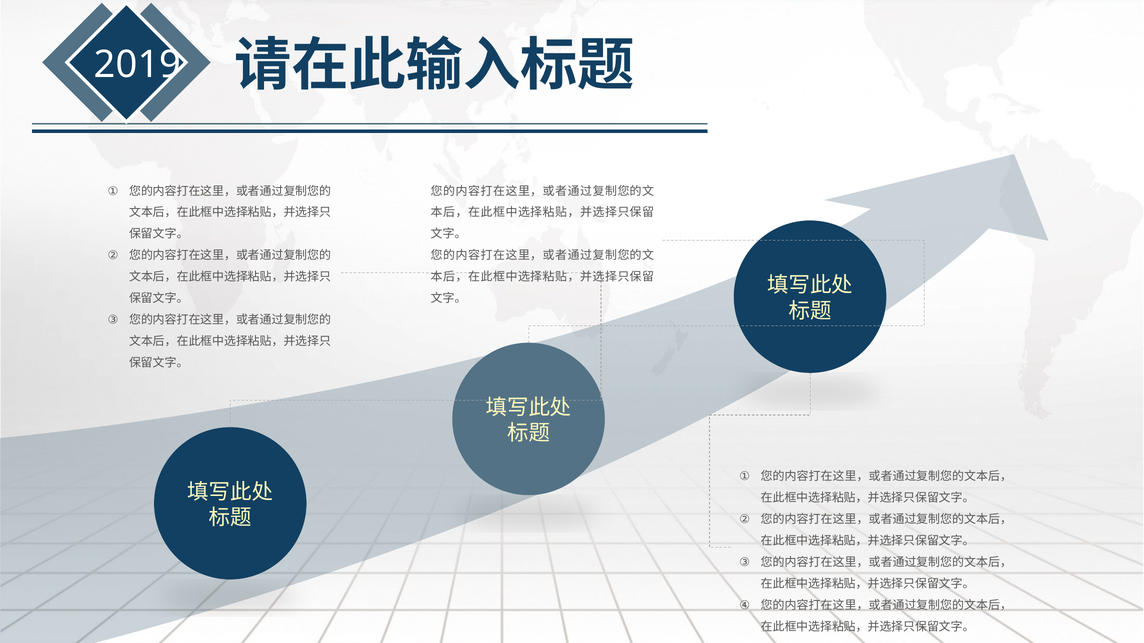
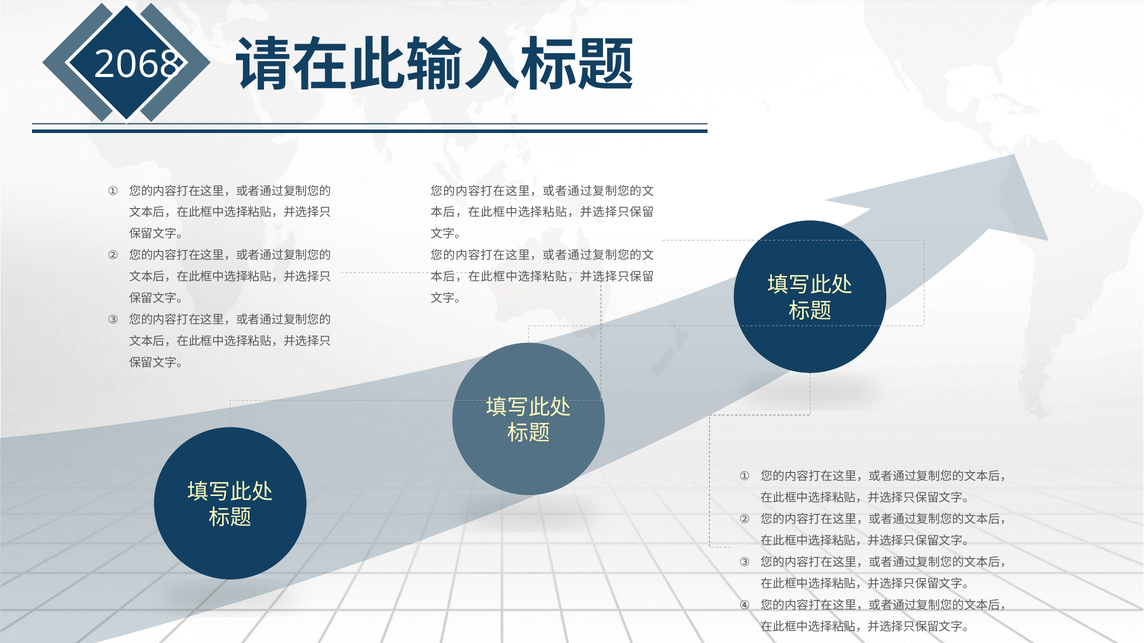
2019: 2019 -> 2068 (138, 65)
